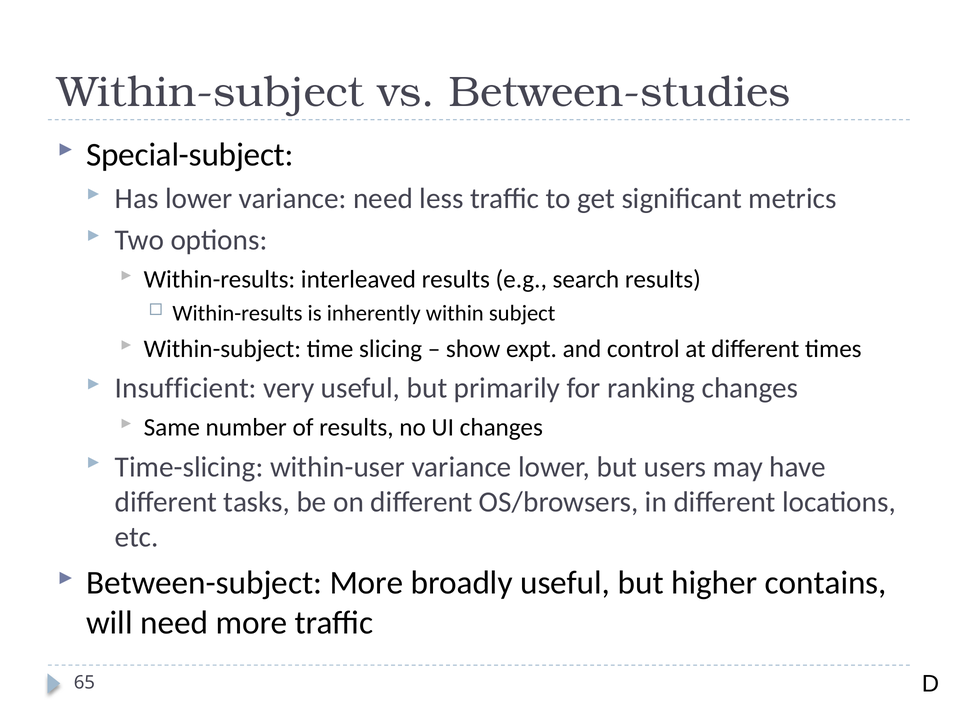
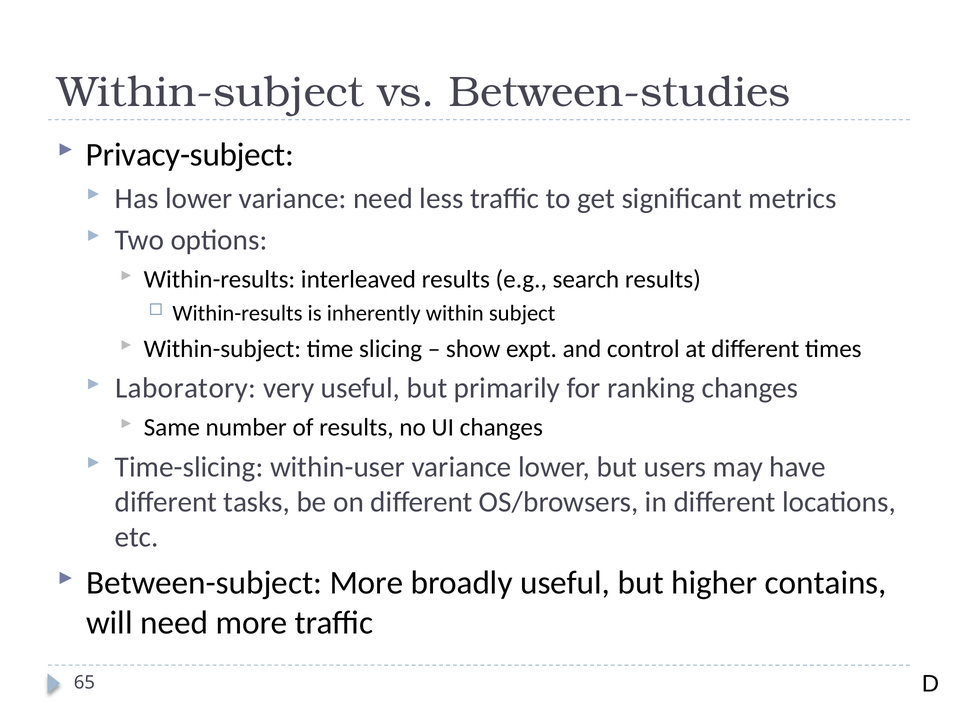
Special-subject: Special-subject -> Privacy-subject (190, 155)
Insufficient: Insufficient -> Laboratory (186, 389)
